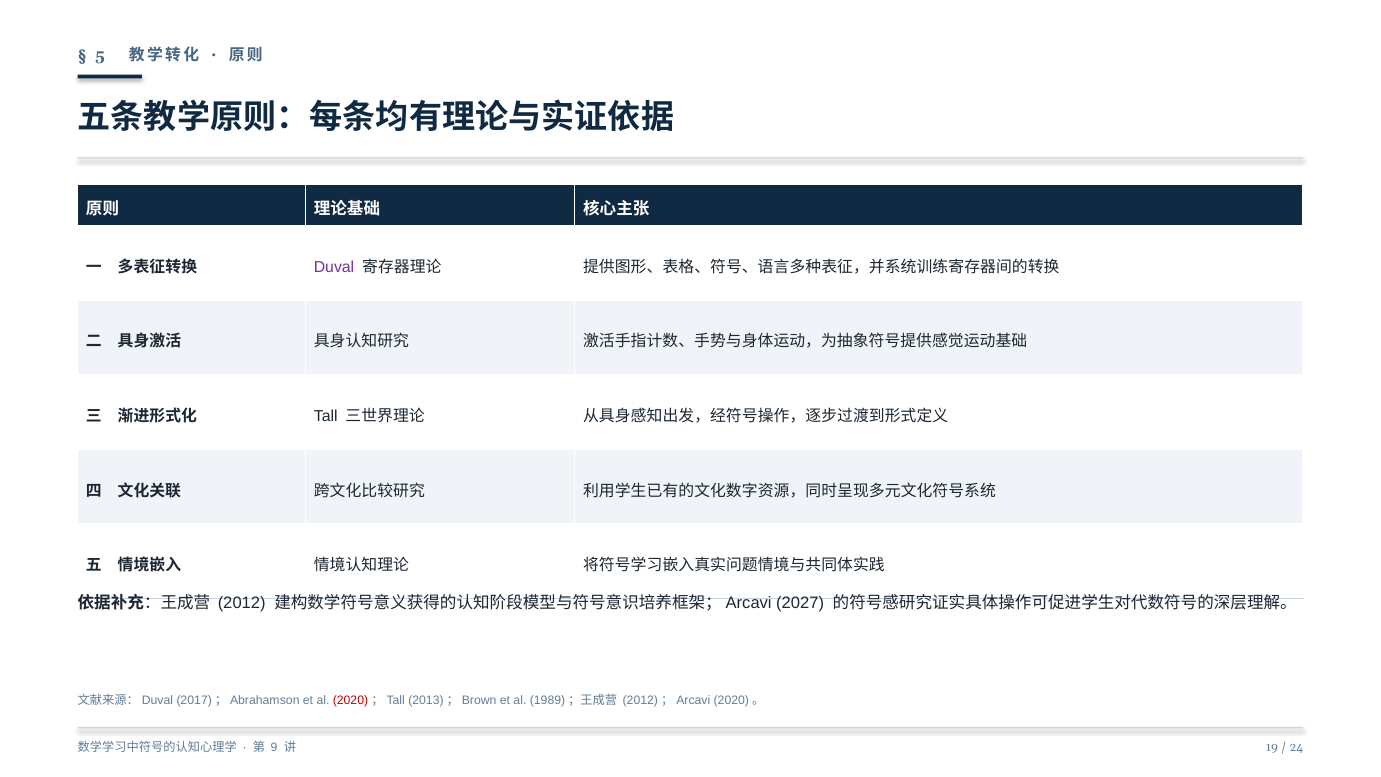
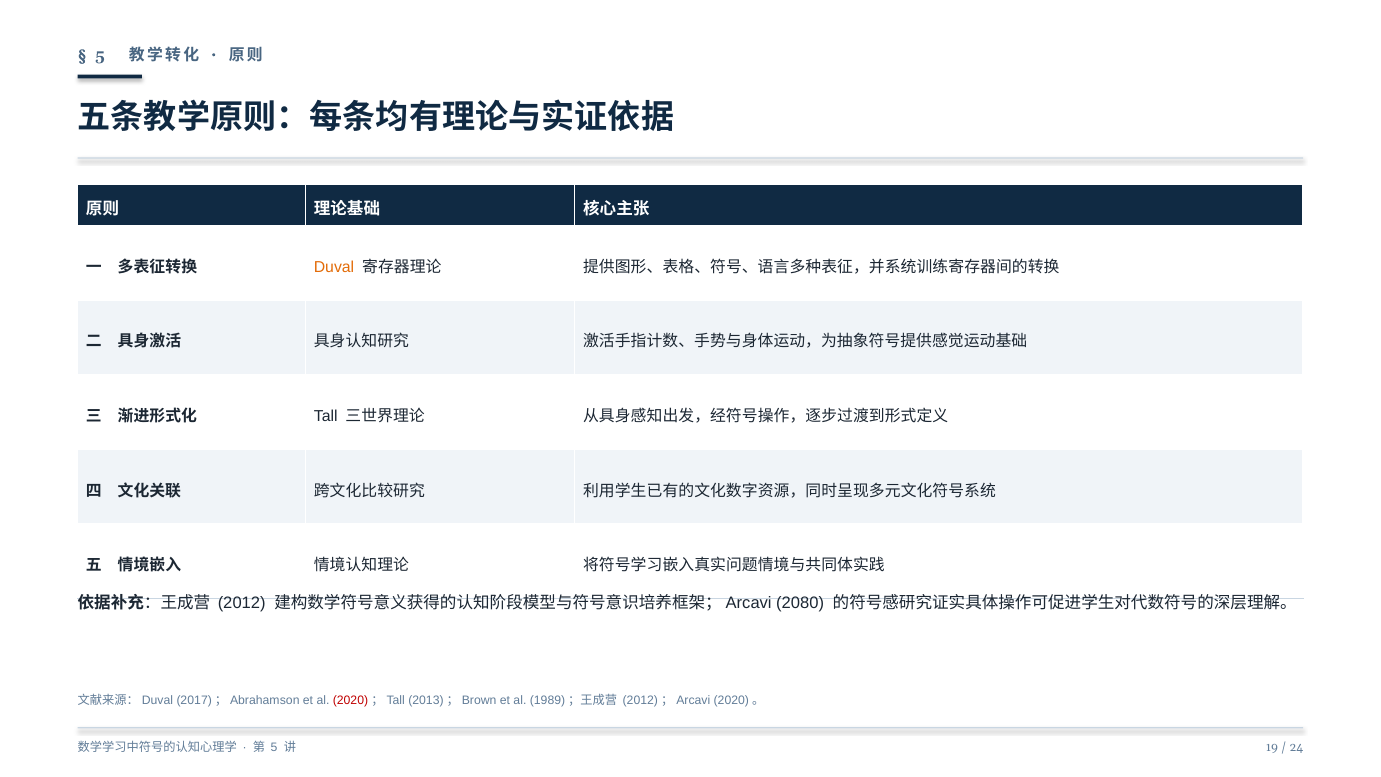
Duval colour: purple -> orange (334, 267)
2027: 2027 -> 2080 (800, 603)
9: 9 -> 5 (274, 748)
